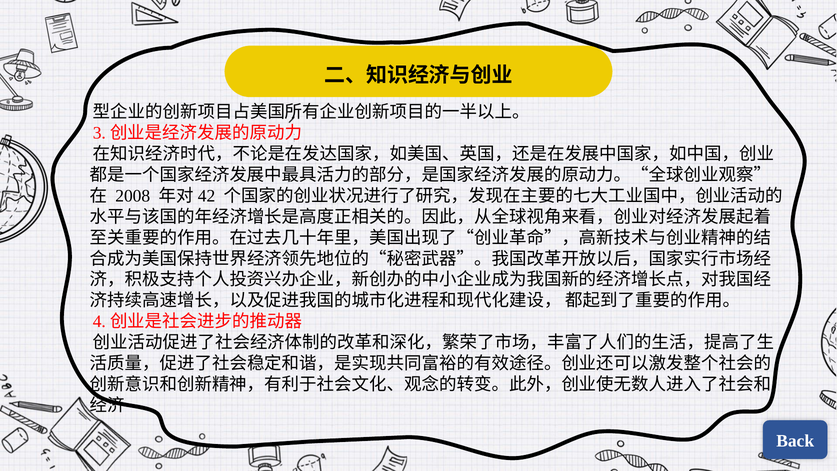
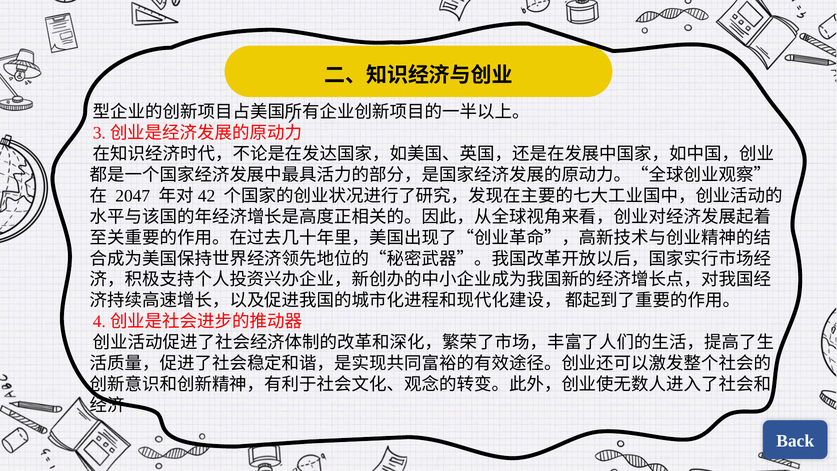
2008: 2008 -> 2047 (133, 196)
